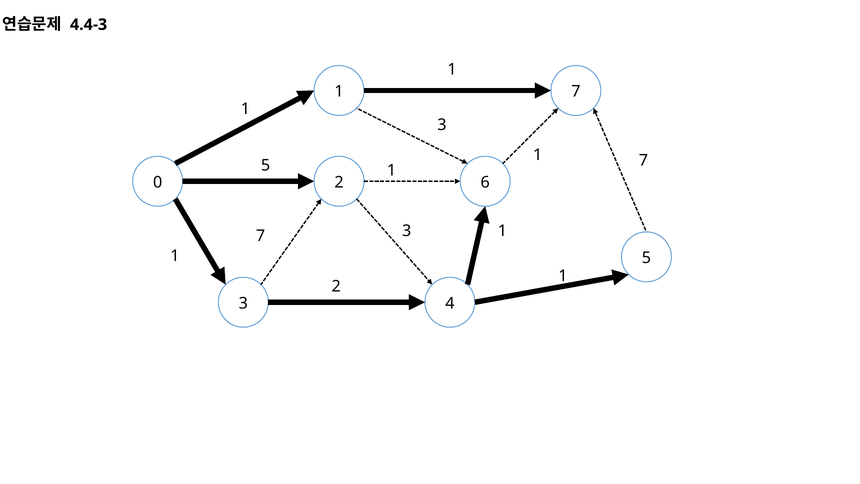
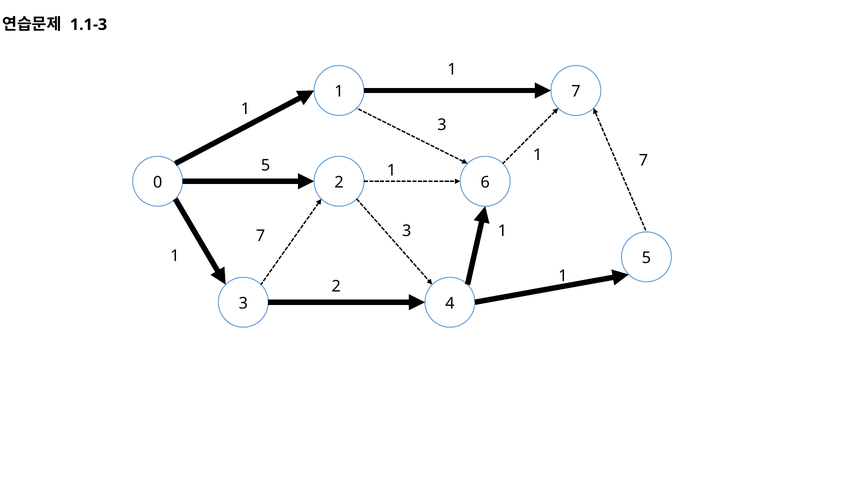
4.4-3: 4.4-3 -> 1.1-3 (89, 25)
